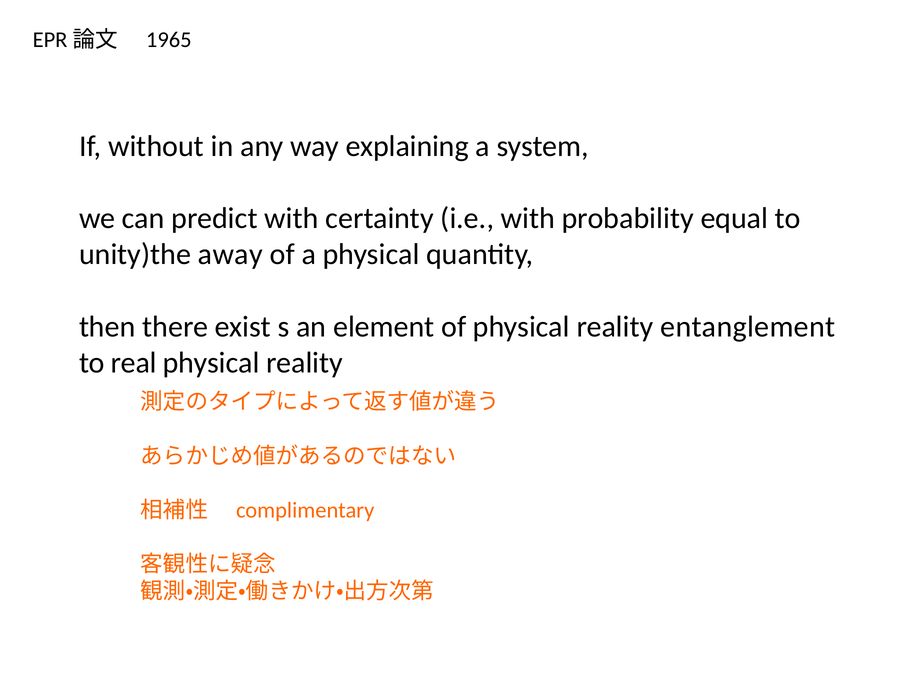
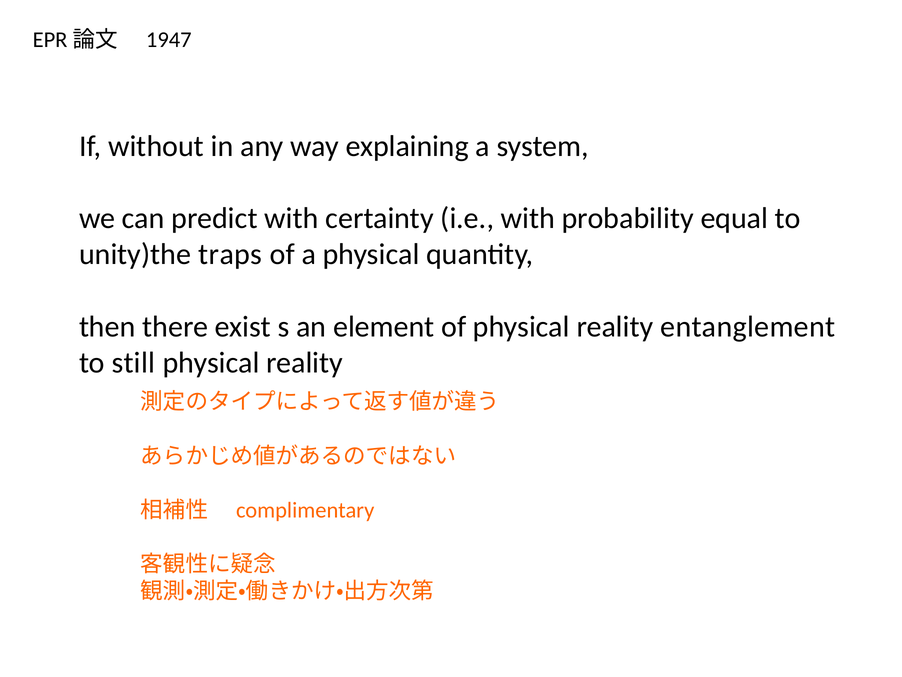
1965: 1965 -> 1947 (169, 40)
away: away -> traps (230, 254)
real: real -> still (133, 363)
